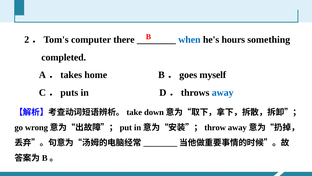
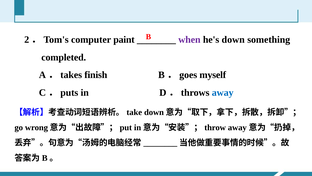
there: there -> paint (124, 40)
when colour: blue -> purple (189, 40)
hours: hours -> down (233, 40)
home: home -> finish (96, 75)
